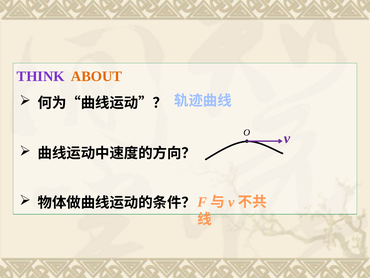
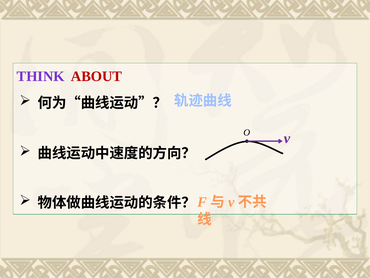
ABOUT colour: orange -> red (97, 76)
